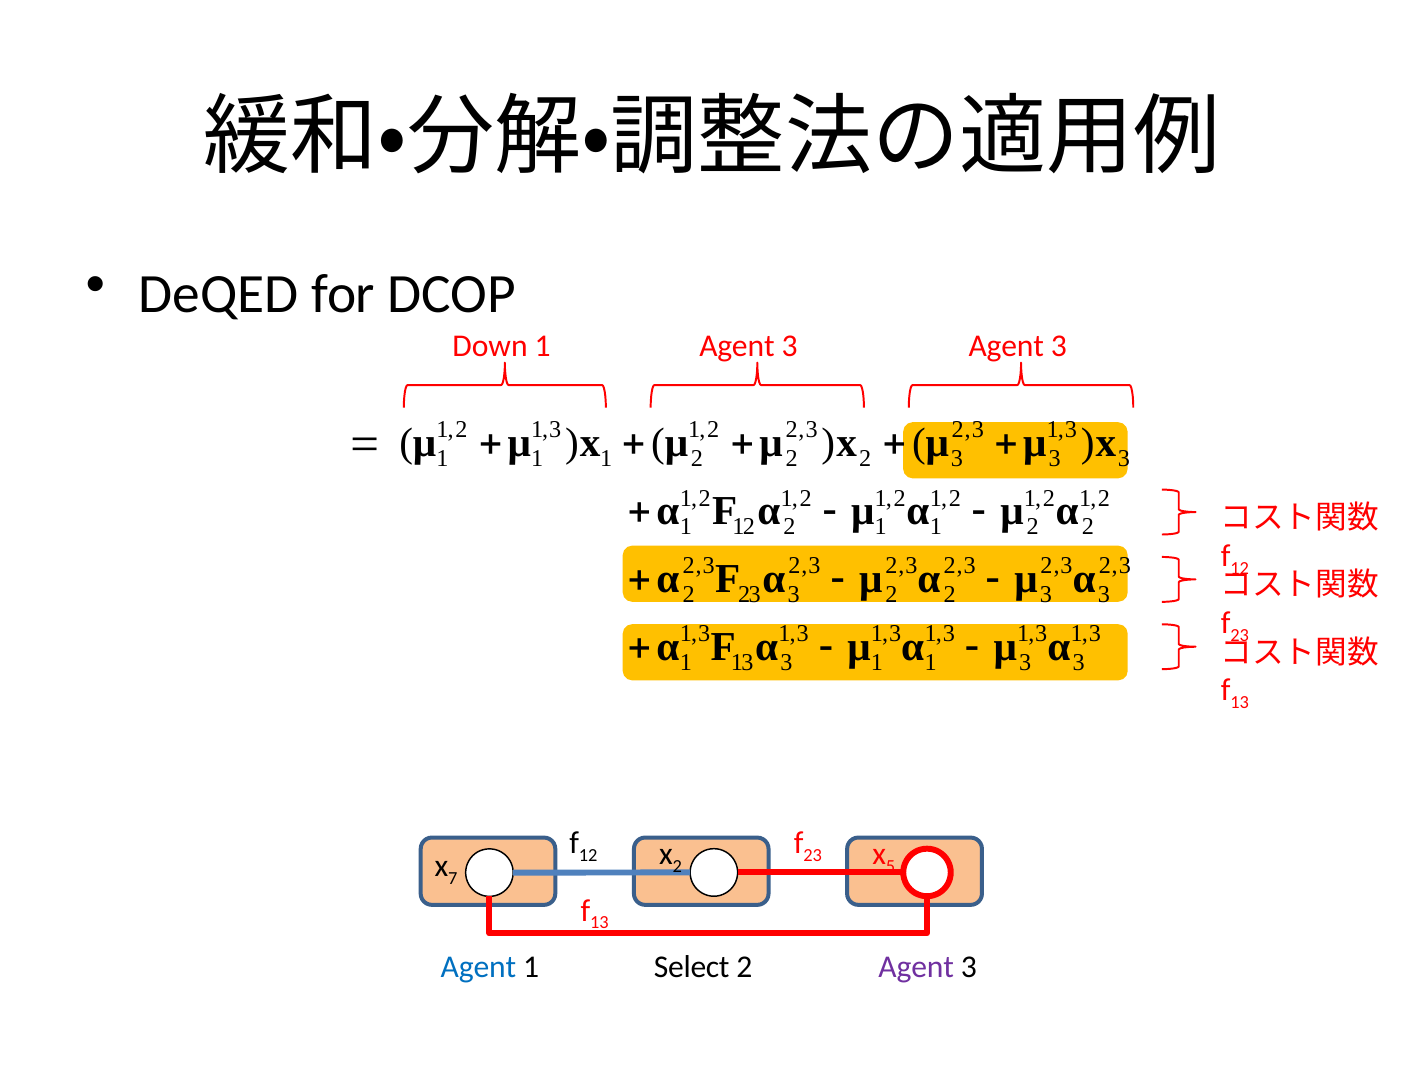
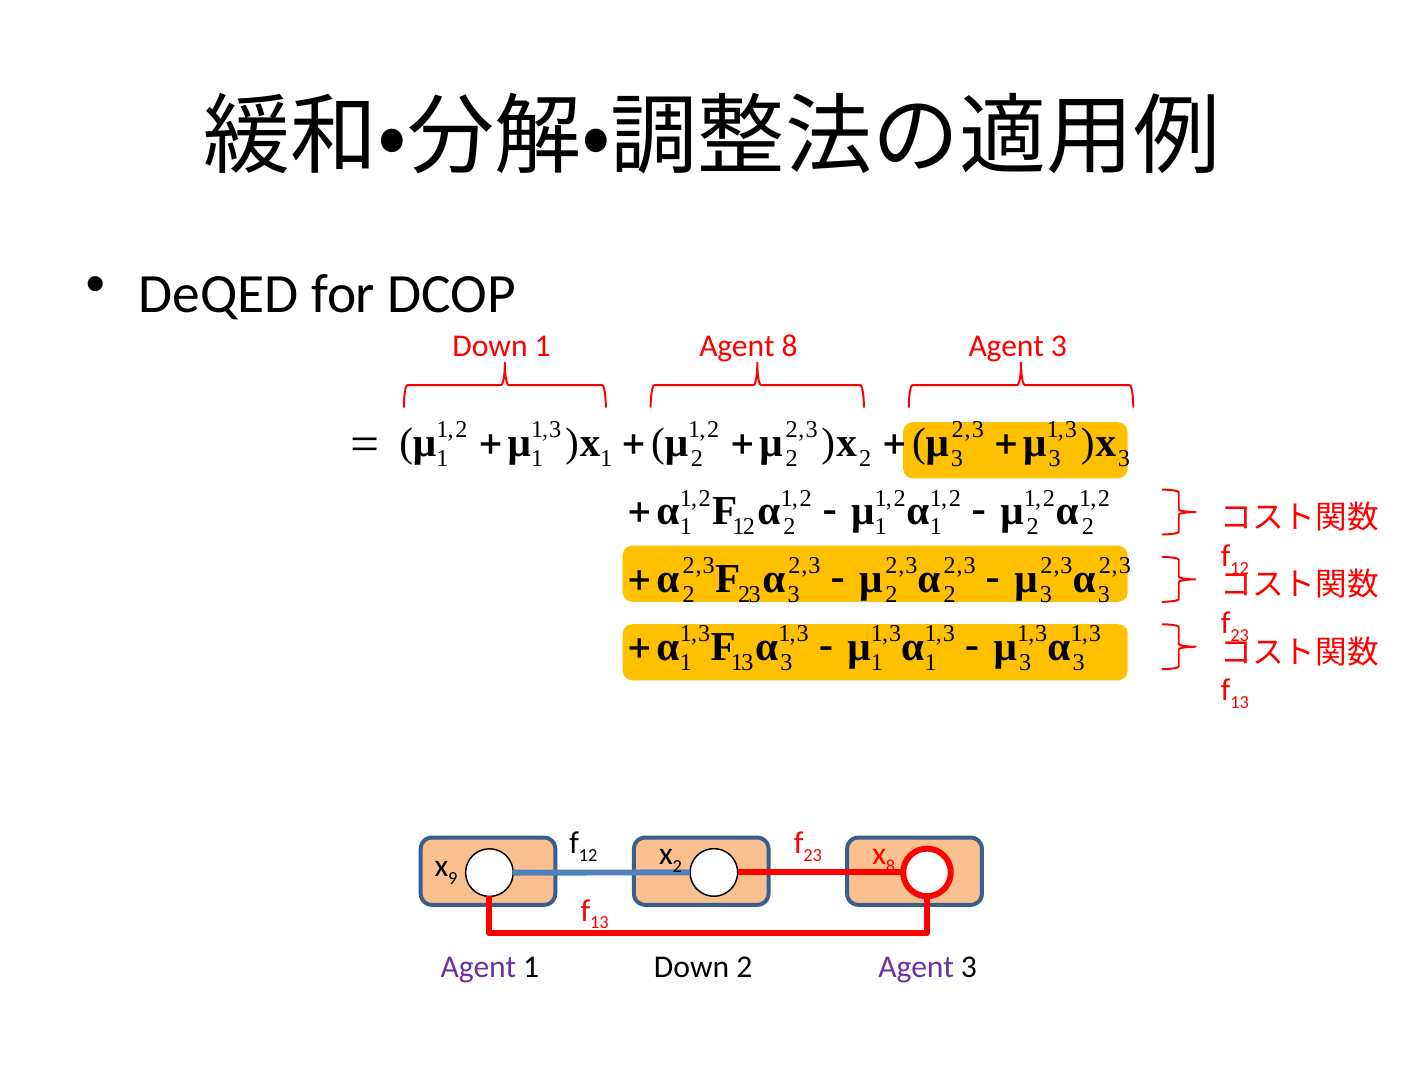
1 Agent 3: 3 -> 8 (790, 346)
5: 5 -> 8 (891, 867)
7: 7 -> 9 (453, 878)
Agent colour: blue -> purple (478, 967)
1 Select: Select -> Down (692, 967)
